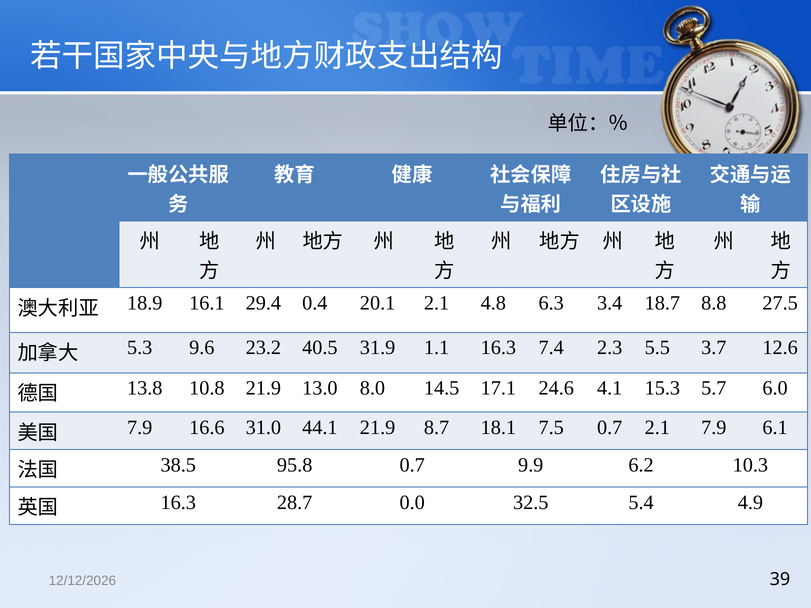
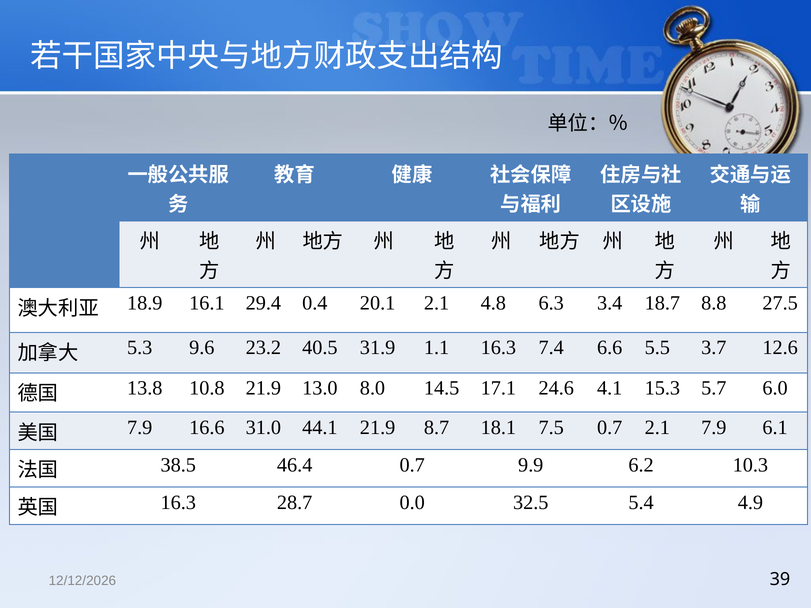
2.3: 2.3 -> 6.6 (610, 348)
95.8: 95.8 -> 46.4 (295, 465)
